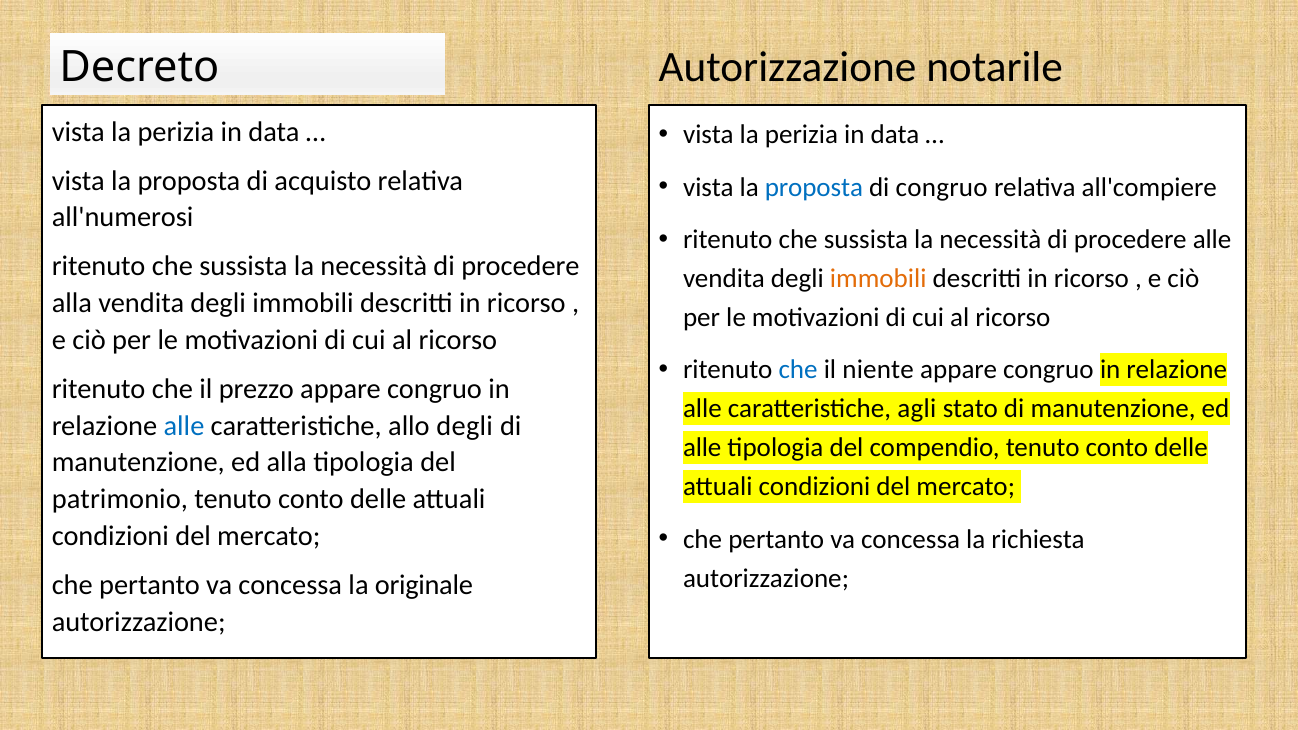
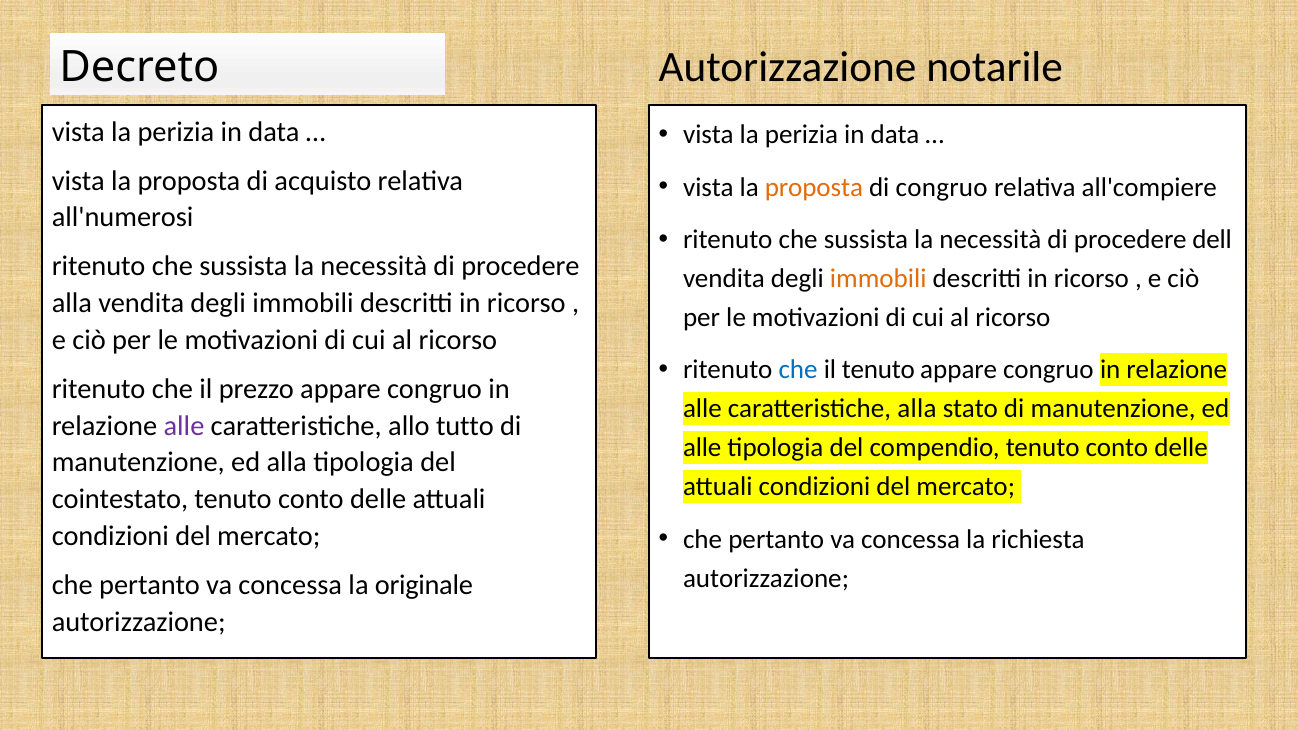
proposta colour: blue -> orange (814, 187)
procedere alle: alle -> dell (1212, 240)
il niente: niente -> tenuto (878, 370)
caratteristiche agli: agli -> alla (917, 409)
alle colour: blue -> purple (184, 426)
allo degli: degli -> tutto (465, 426)
patrimonio: patrimonio -> cointestato (120, 499)
